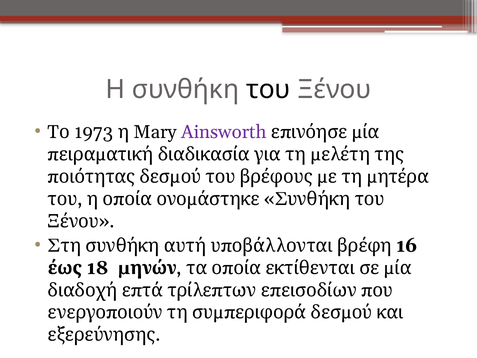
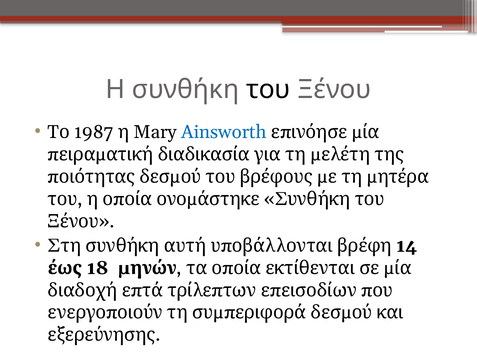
1973: 1973 -> 1987 (94, 132)
Ainsworth colour: purple -> blue (224, 132)
16: 16 -> 14 (407, 245)
